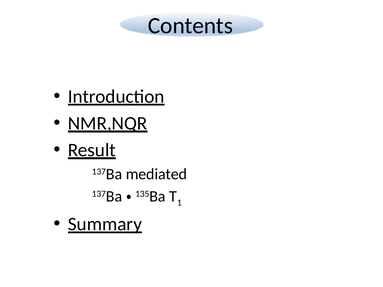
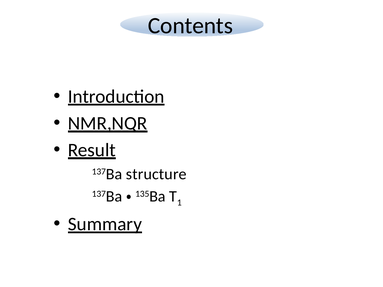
mediated: mediated -> structure (156, 174)
